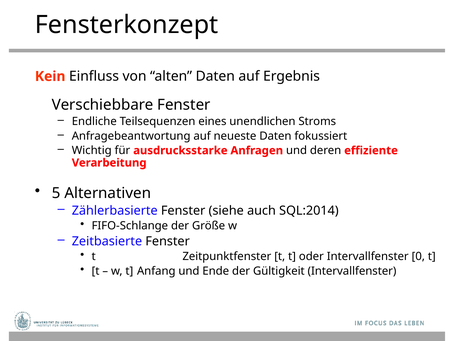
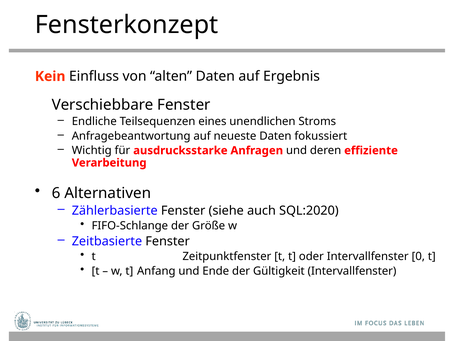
5: 5 -> 6 (56, 193)
SQL:2014: SQL:2014 -> SQL:2020 (309, 210)
